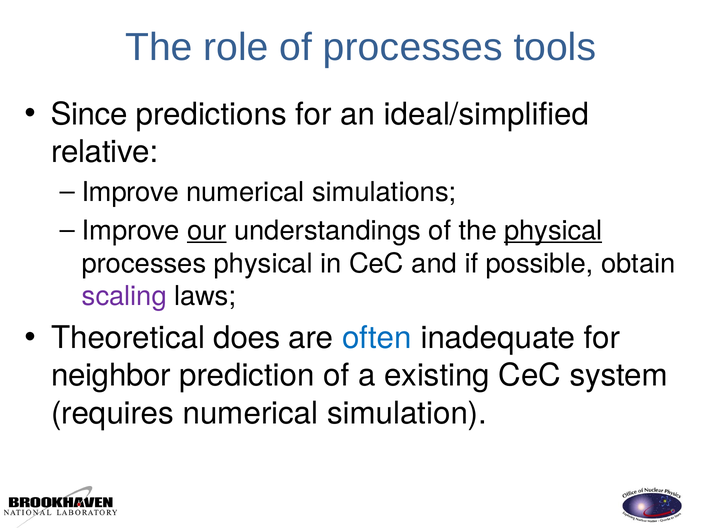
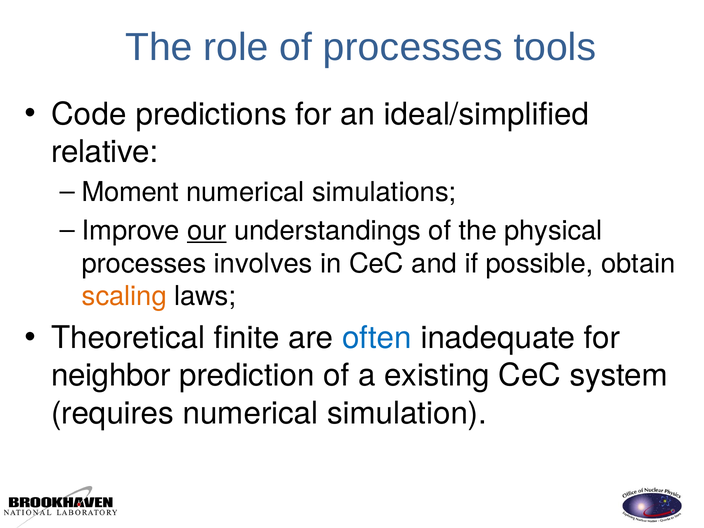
Since: Since -> Code (89, 114)
Improve: Improve -> Moment (130, 192)
physical underline: present -> none (553, 231)
processes physical: physical -> involves (263, 263)
scaling colour: purple -> orange (124, 296)
does: does -> finite (247, 338)
